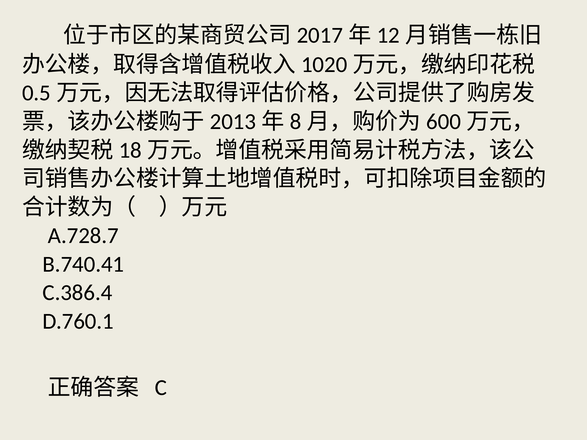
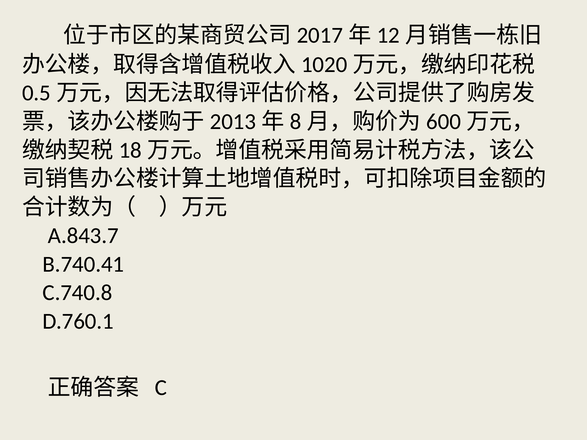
A.728.7: A.728.7 -> A.843.7 (83, 236)
C.386.4: C.386.4 -> C.740.8 (77, 293)
